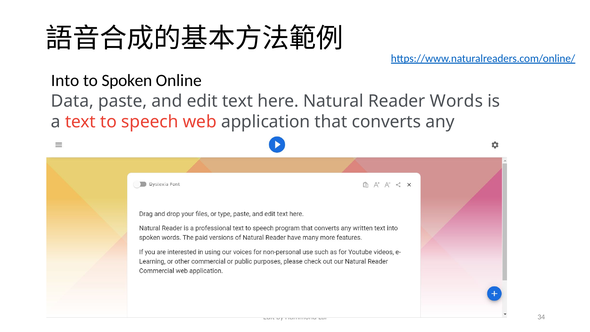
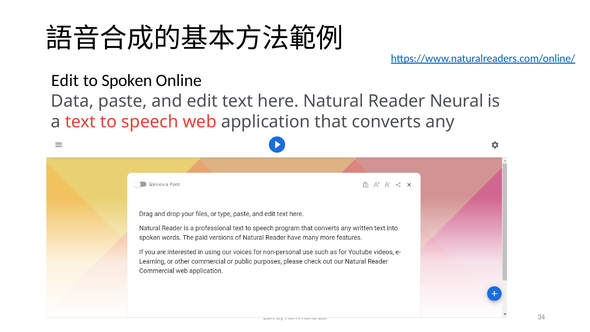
Into: Into -> Edit (65, 80)
Reader Words: Words -> Neural (457, 101)
